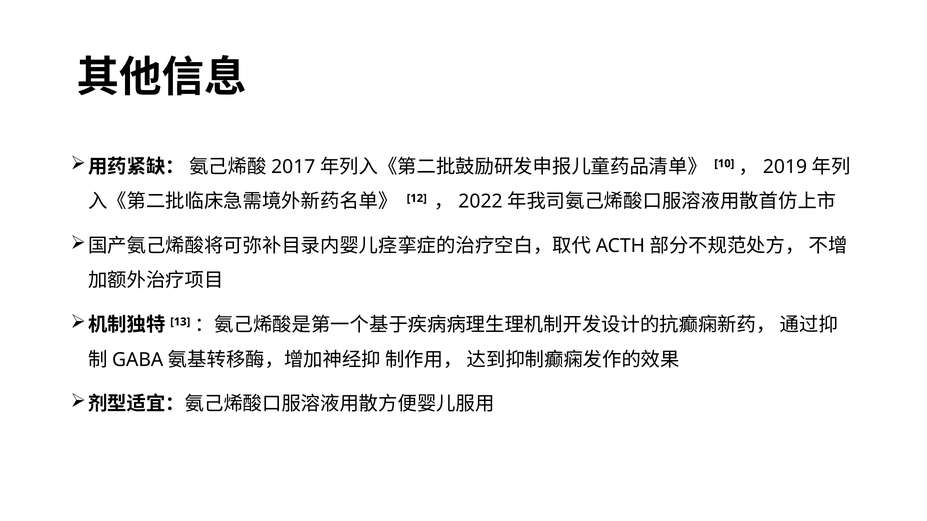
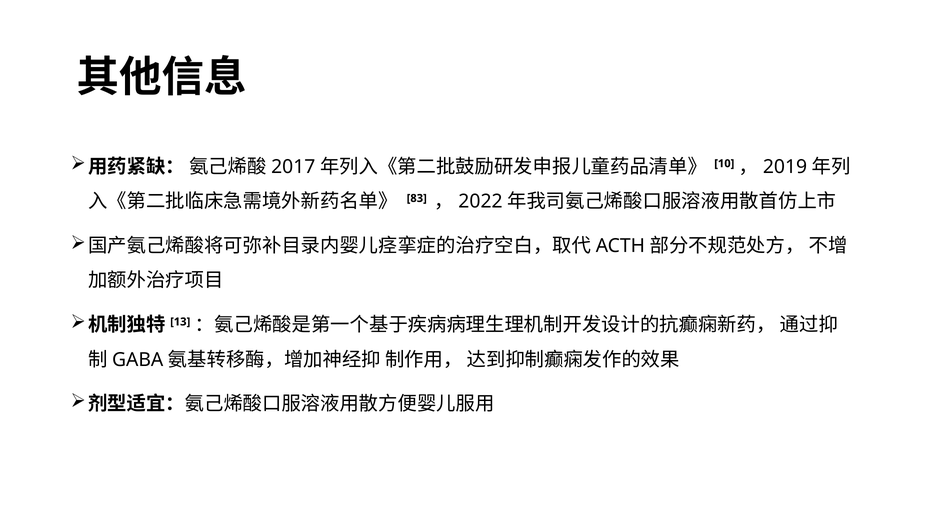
12: 12 -> 83 (417, 198)
